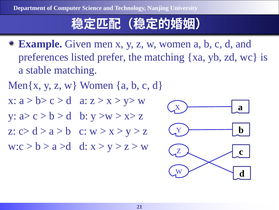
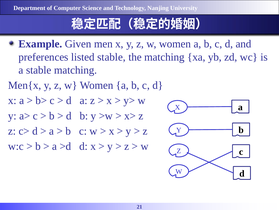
listed prefer: prefer -> stable (111, 57)
